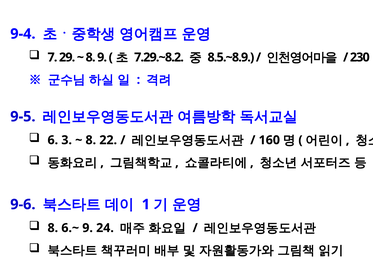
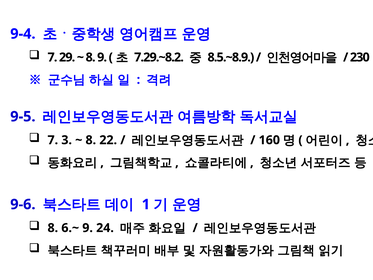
6: 6 -> 7 (53, 140)
